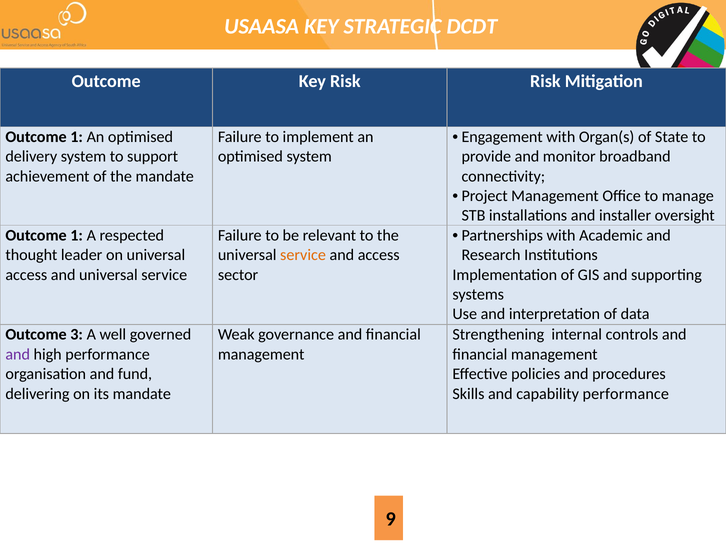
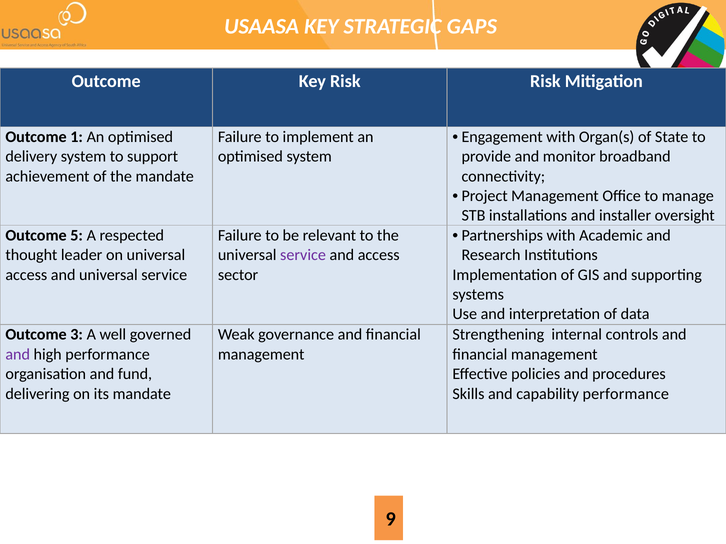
DCDT: DCDT -> GAPS (472, 26)
1: 1 -> 5 (77, 236)
service colour: orange -> purple (303, 255)
